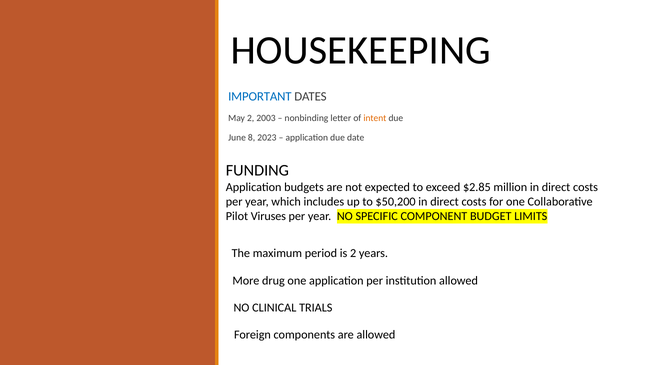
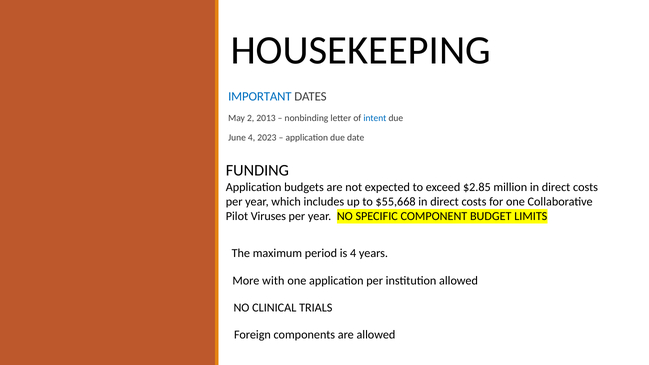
2003: 2003 -> 2013 (266, 118)
intent colour: orange -> blue (375, 118)
June 8: 8 -> 4 (252, 138)
$50,200: $50,200 -> $55,668 (396, 202)
is 2: 2 -> 4 (353, 253)
drug: drug -> with (273, 281)
